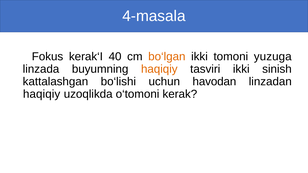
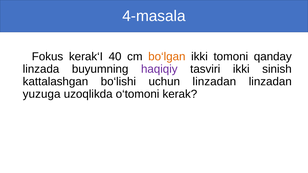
yuzuga: yuzuga -> qanday (273, 57)
haqiqiy colour: orange -> purple (159, 69)
uchun havodan: havodan -> linzadan (214, 82)
haqiqiy: haqiqiy -> yuzuga (42, 94)
